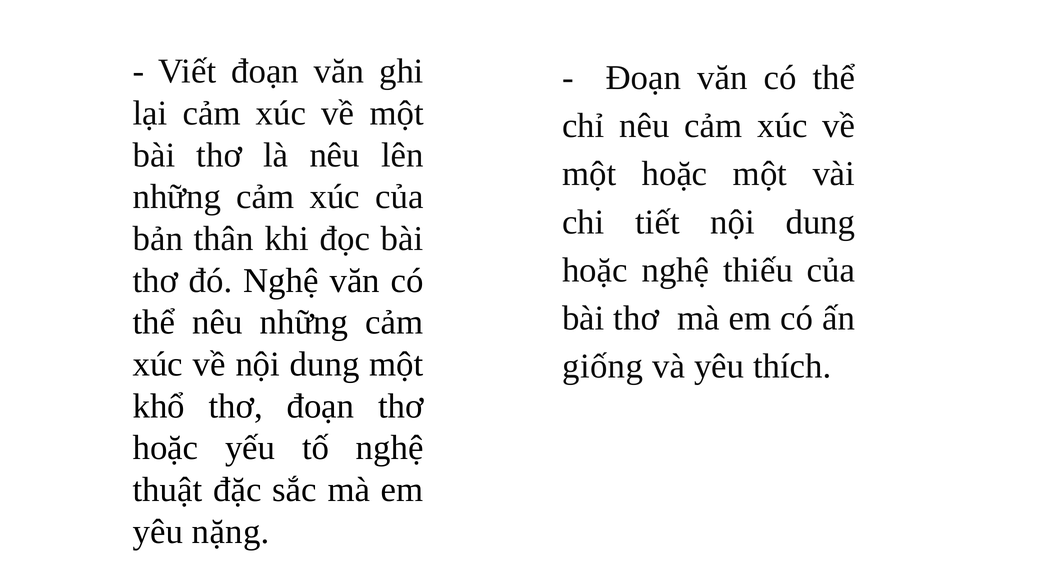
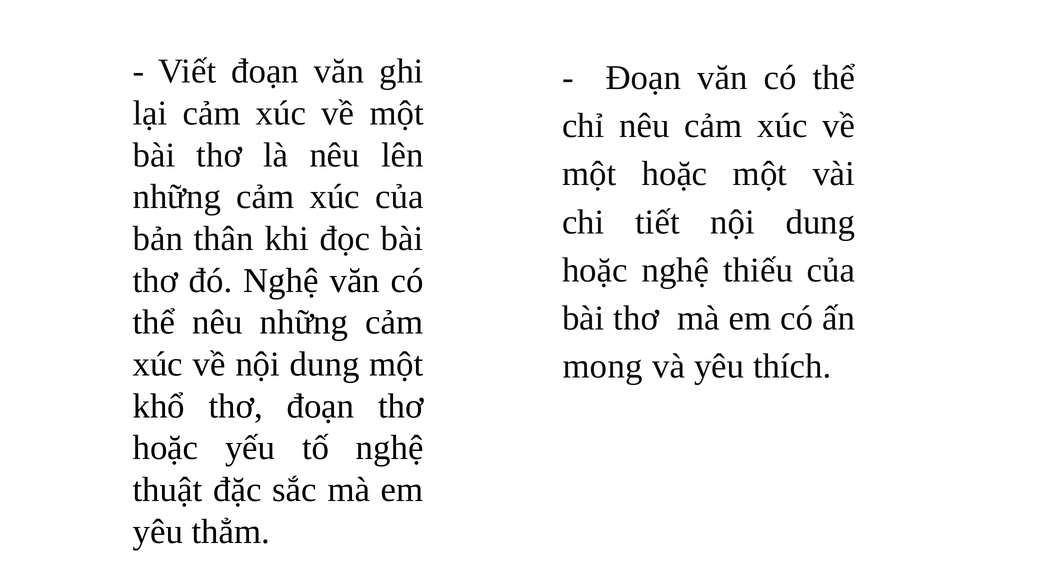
giống: giống -> mong (603, 366)
nặng: nặng -> thẳm (231, 531)
